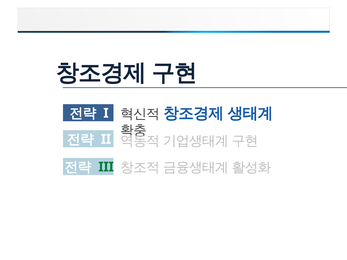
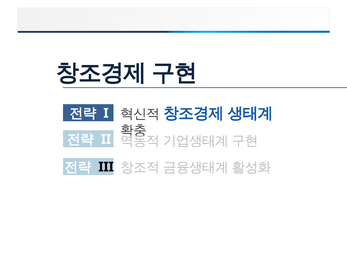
III colour: green -> black (106, 167)
